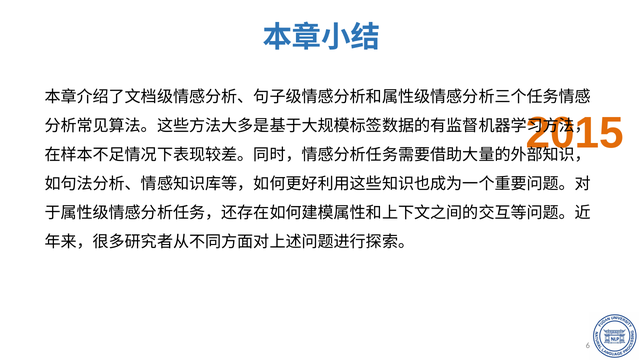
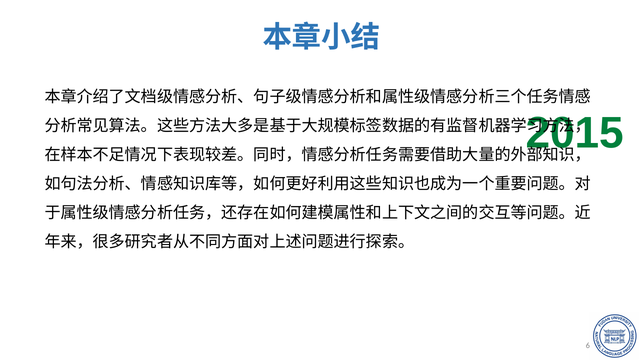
2015 colour: orange -> green (575, 133)
